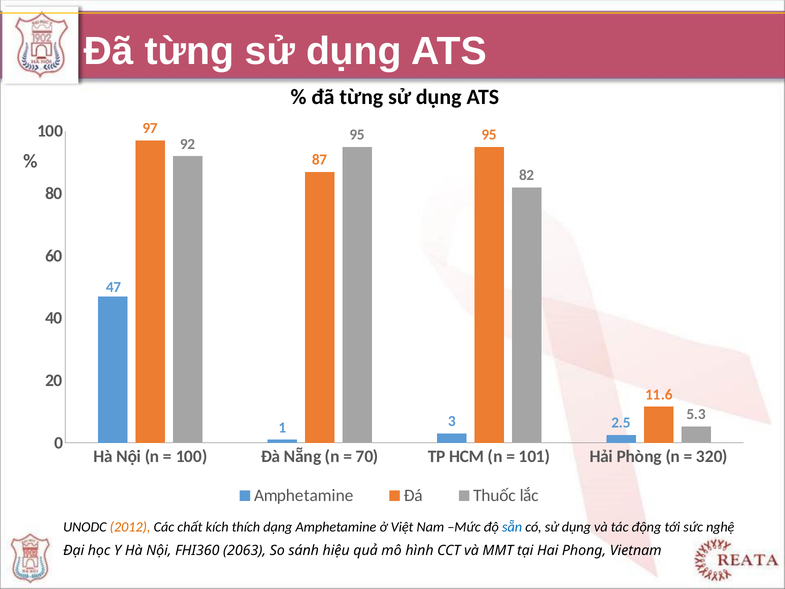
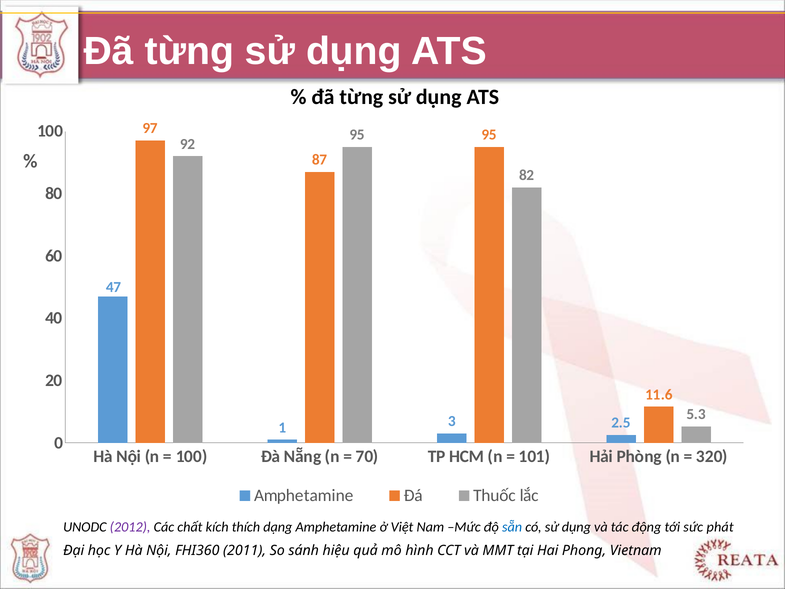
2012 colour: orange -> purple (130, 527)
nghệ: nghệ -> phát (720, 527)
2063: 2063 -> 2011 (245, 550)
